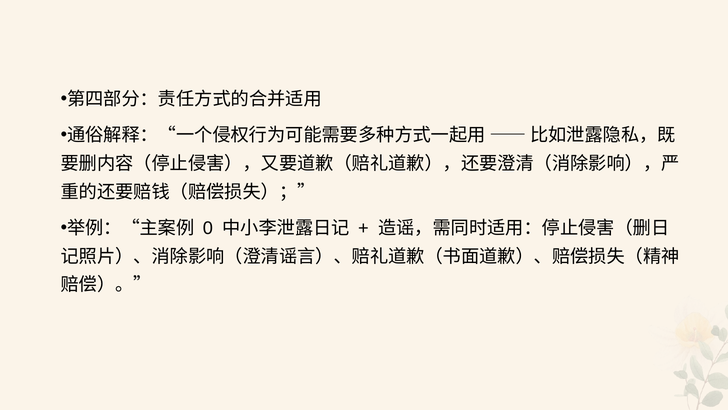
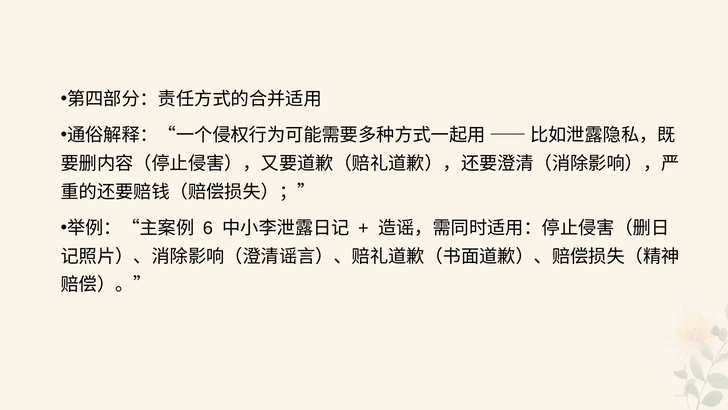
0: 0 -> 6 (208, 228)
